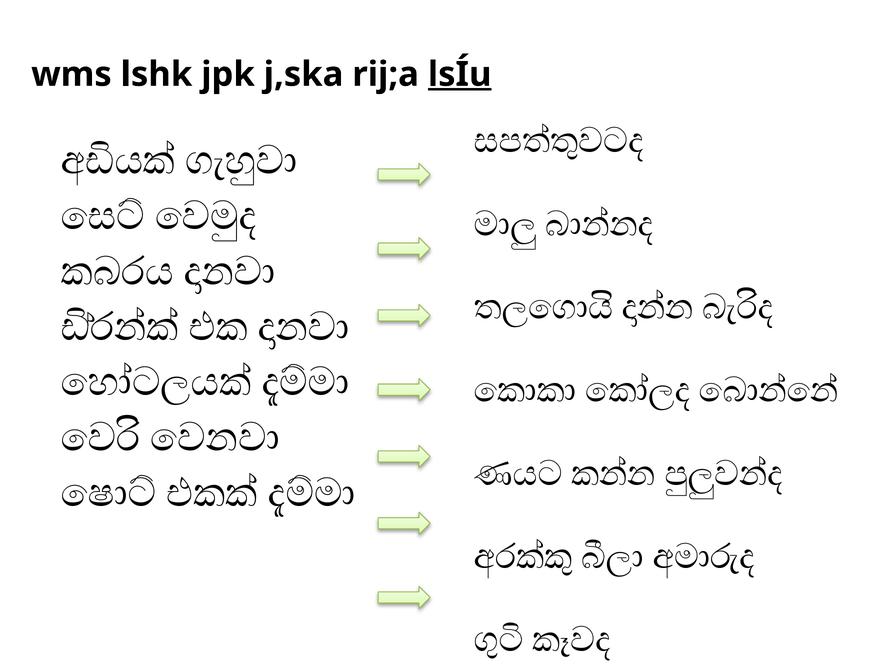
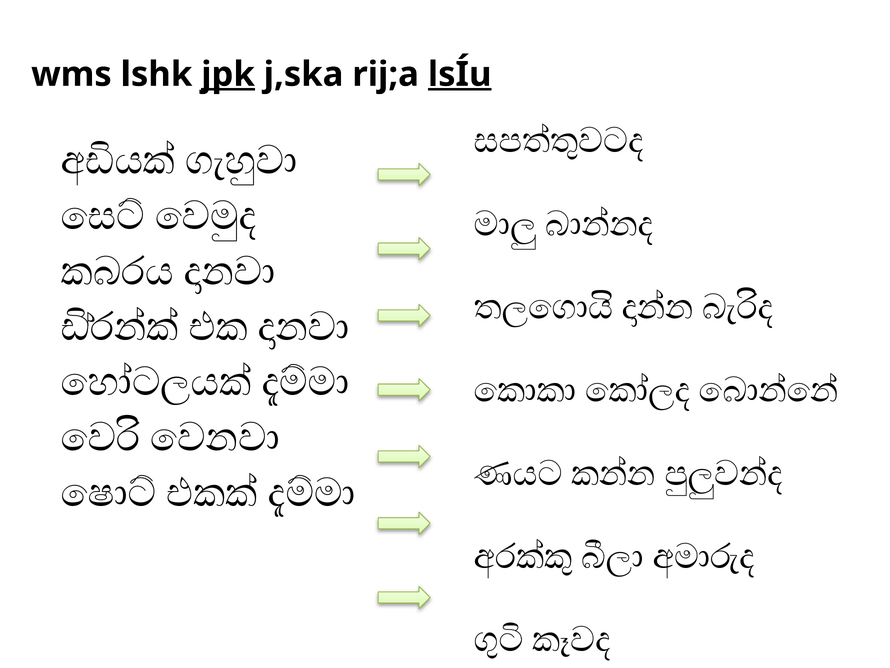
jpk underline: none -> present (228, 74)
